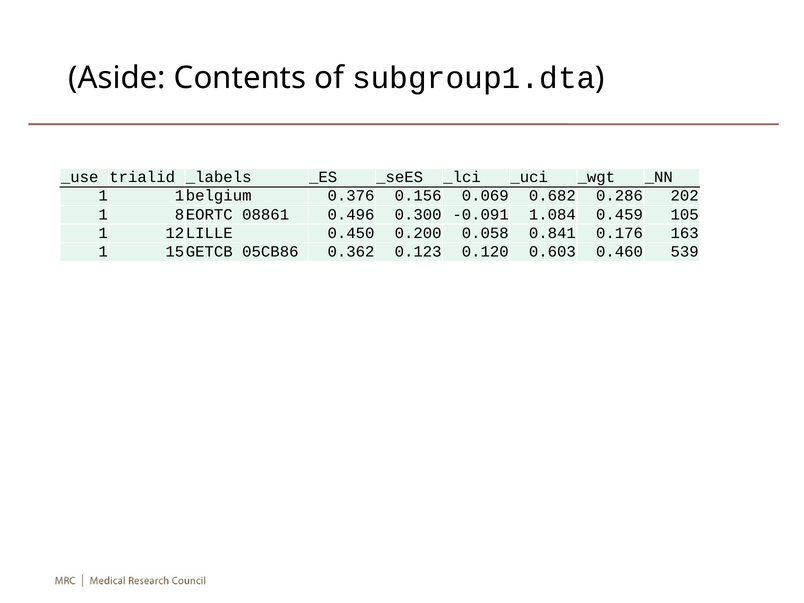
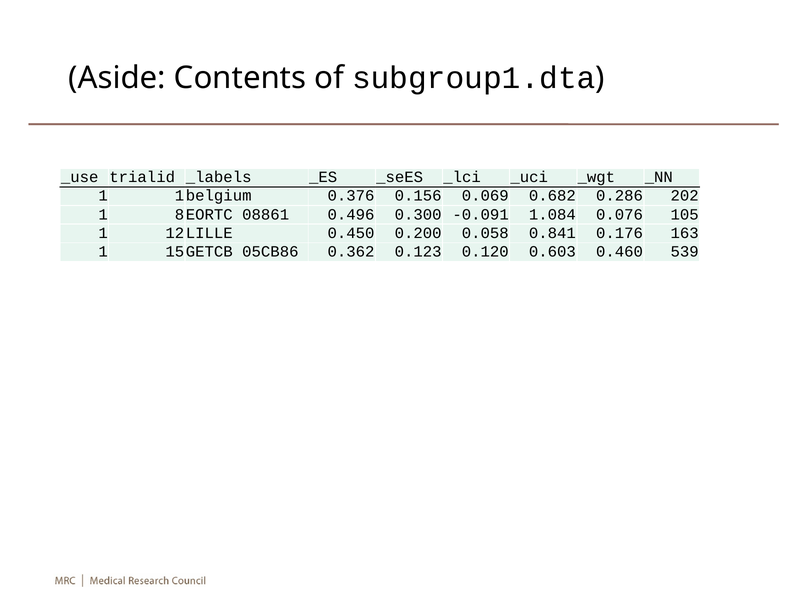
0.459: 0.459 -> 0.076 (620, 214)
